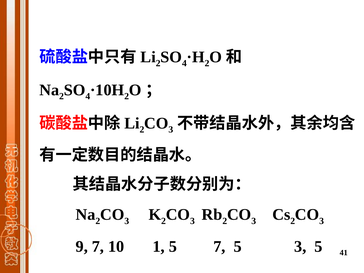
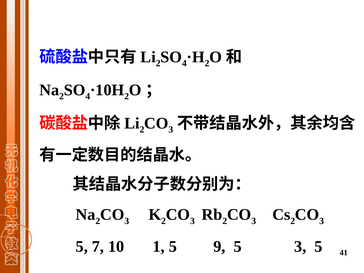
9: 9 -> 5 (82, 246)
5 7: 7 -> 9 (219, 246)
